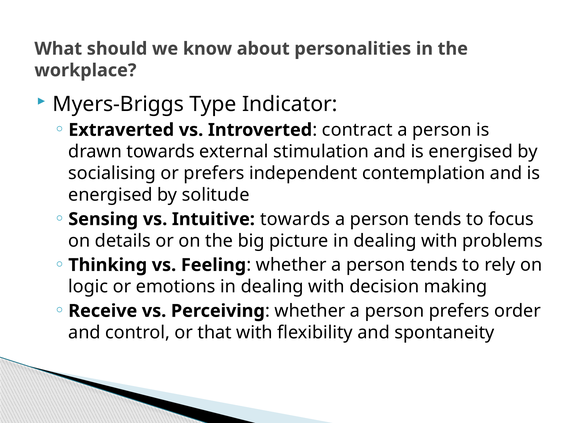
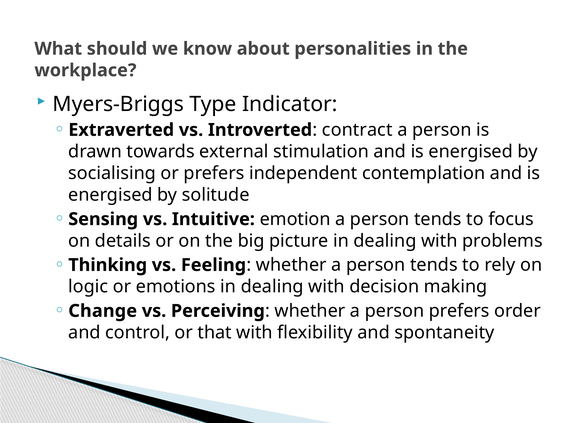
Intuitive towards: towards -> emotion (295, 219)
Receive: Receive -> Change (103, 311)
